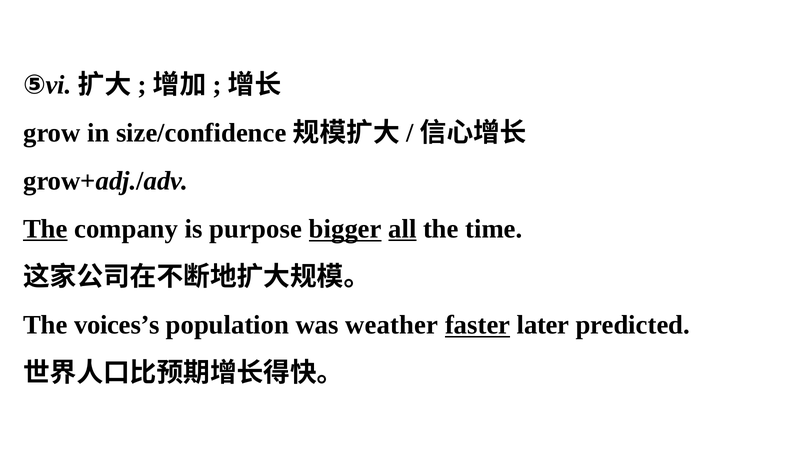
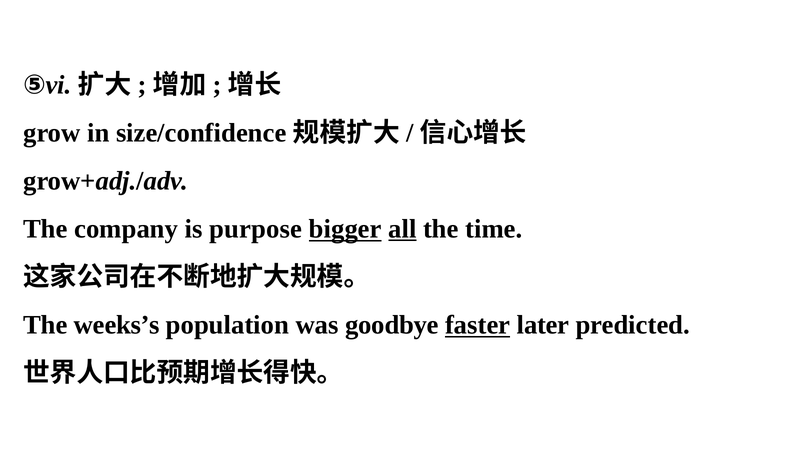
The underline: present -> none (45, 229)
voices’s: voices’s -> weeks’s (117, 325)
weather: weather -> goodbye (392, 325)
